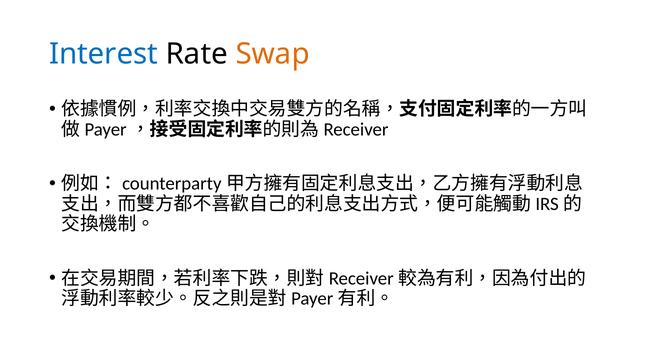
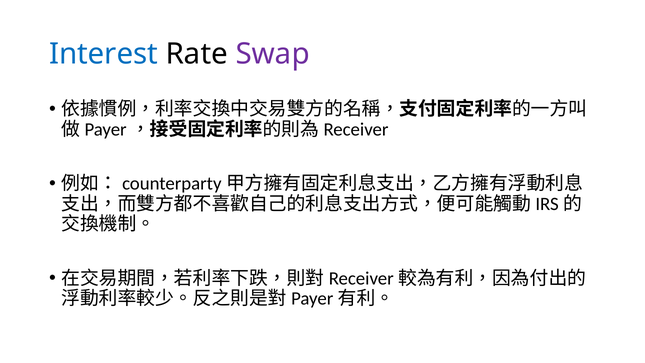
Swap colour: orange -> purple (273, 54)
